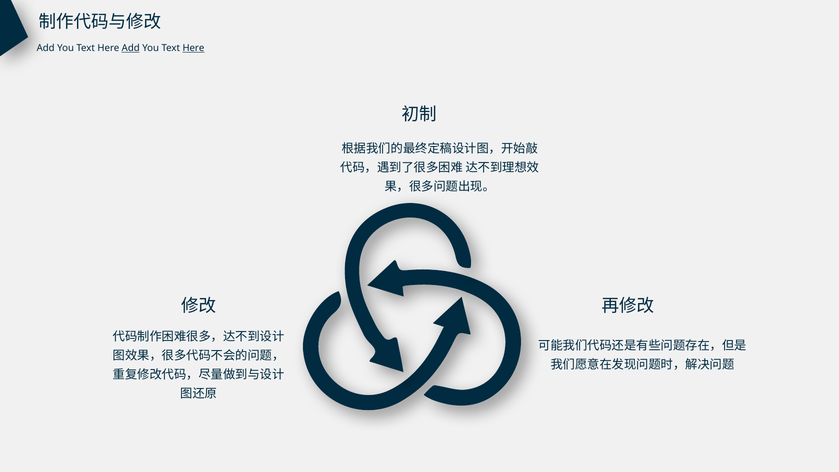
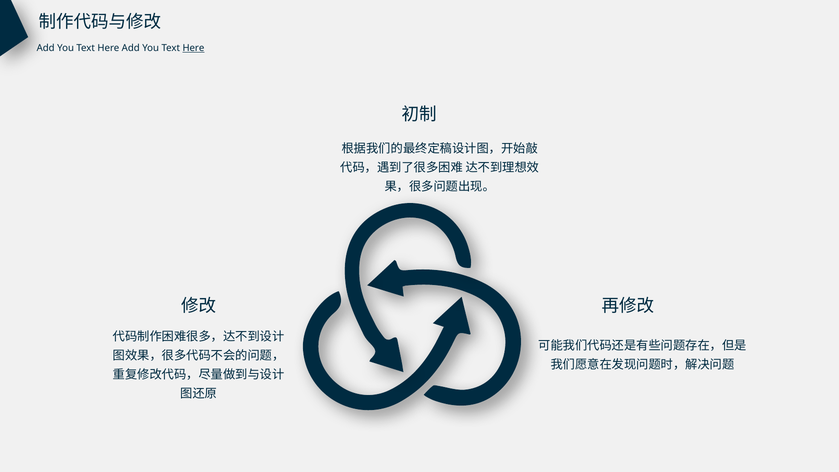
Add underline: present -> none (131, 48)
